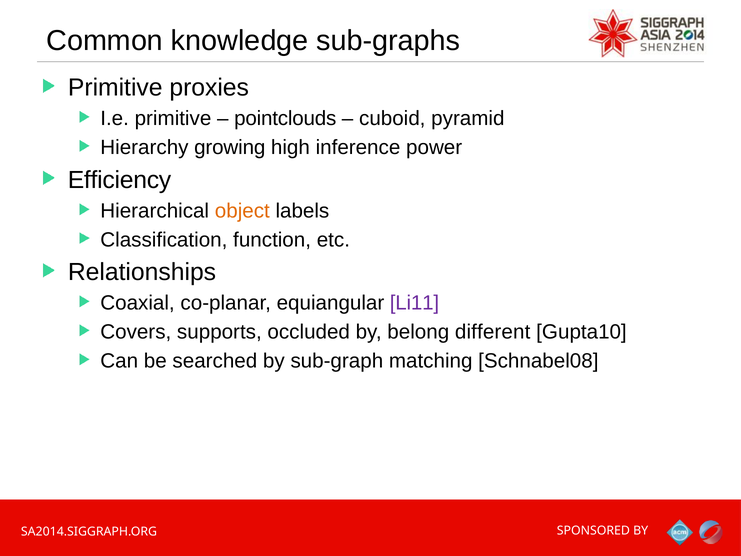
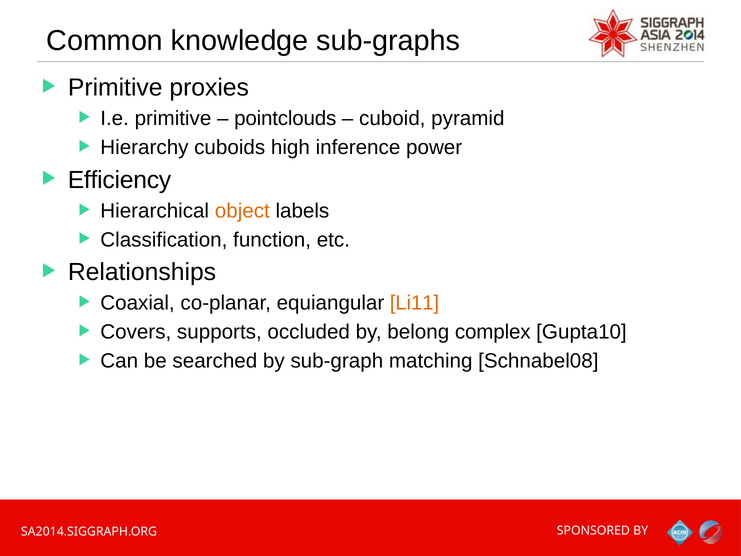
growing: growing -> cuboids (230, 147)
Li11 colour: purple -> orange (415, 303)
different: different -> complex (493, 332)
